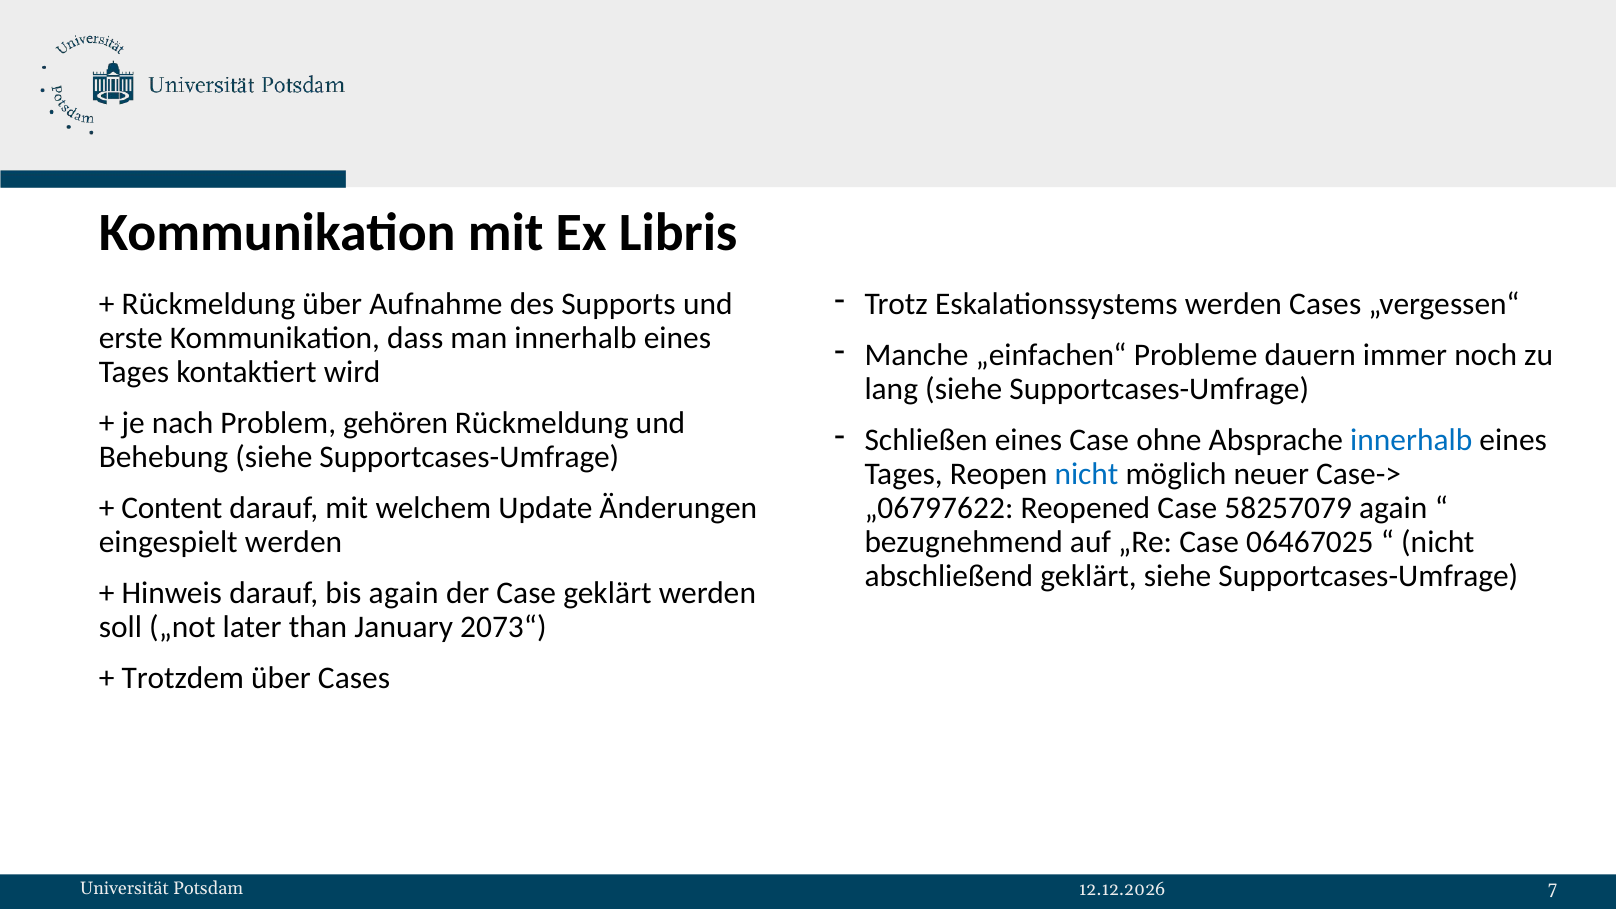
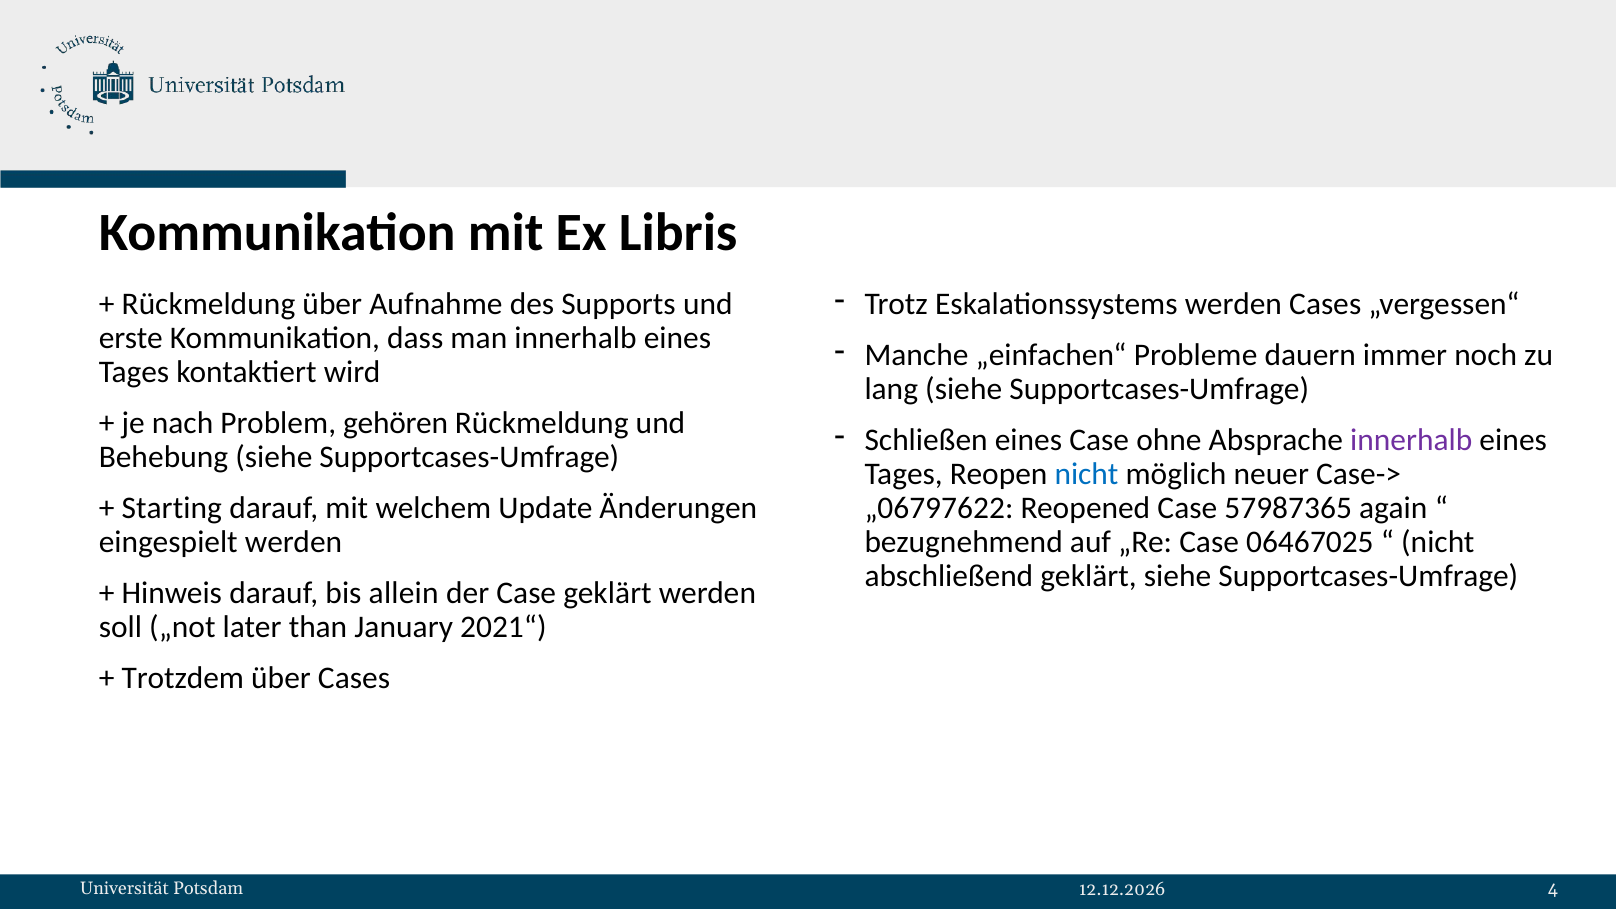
innerhalb colour: blue -> purple (1411, 440)
Content: Content -> Starting (172, 508)
58257079: 58257079 -> 57987365 (1288, 508)
bis again: again -> allein (404, 593)
2073“: 2073“ -> 2021“ (503, 627)
7: 7 -> 4 (1553, 888)
